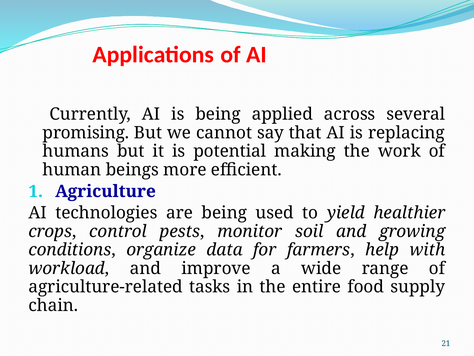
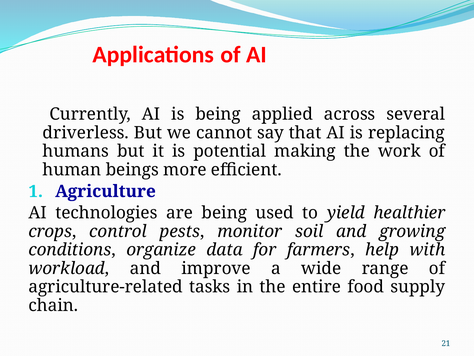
promising: promising -> driverless (86, 133)
